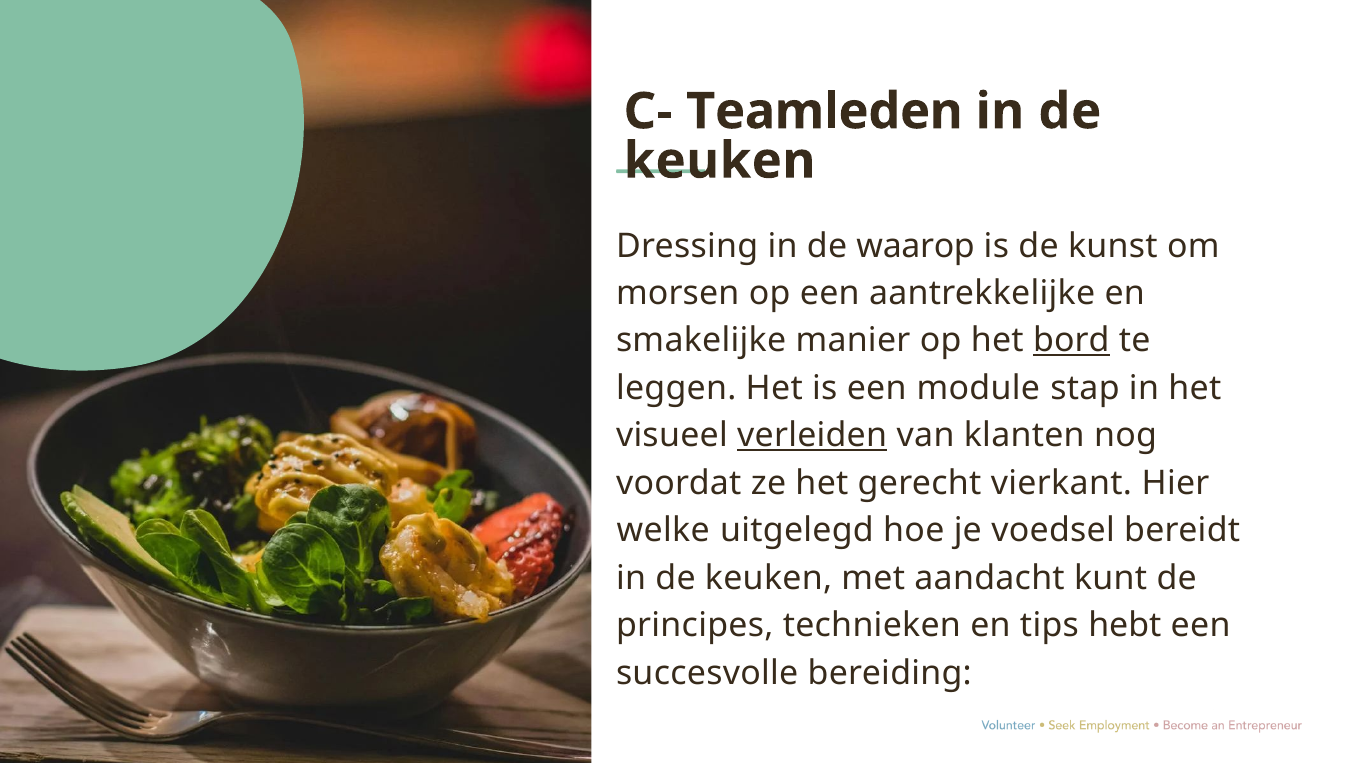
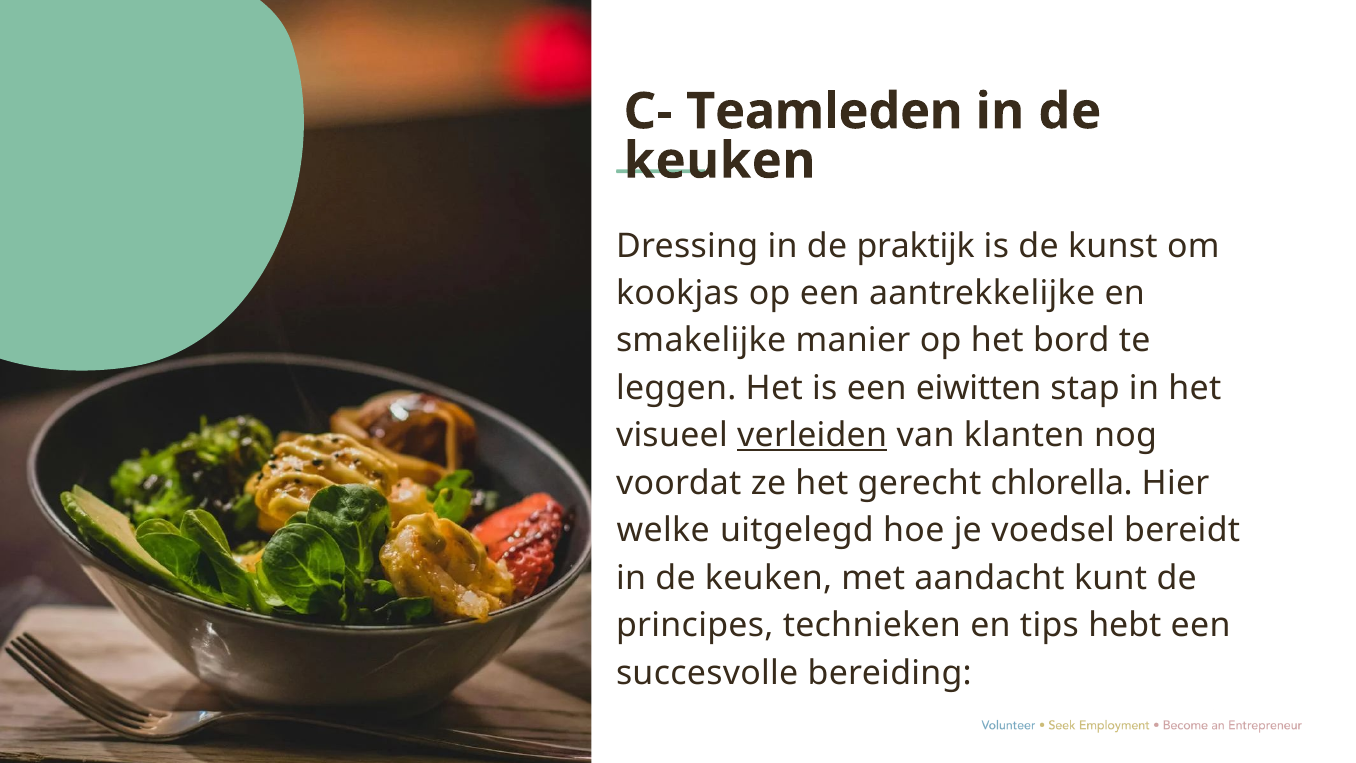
waarop: waarop -> praktijk (916, 246)
morsen: morsen -> kookjas (678, 293)
bord underline: present -> none (1071, 341)
module: module -> eiwitten (979, 388)
vierkant: vierkant -> chlorella (1062, 483)
